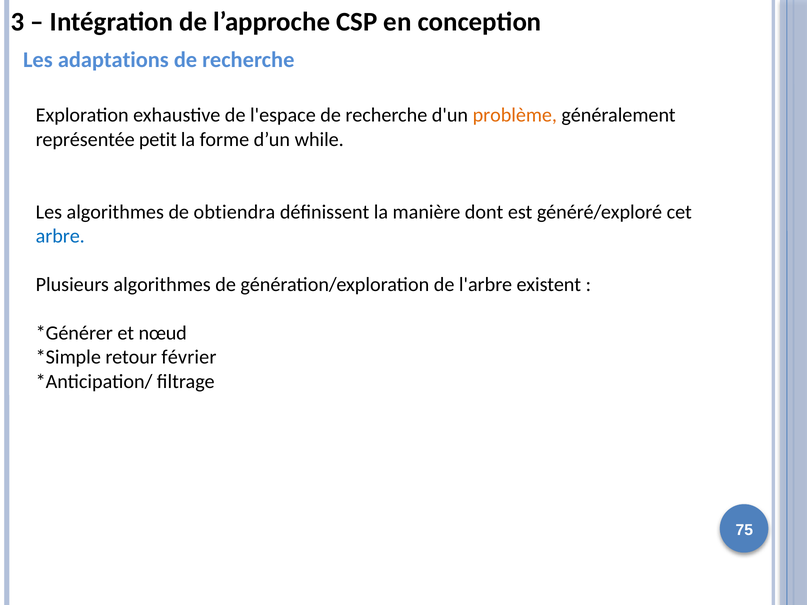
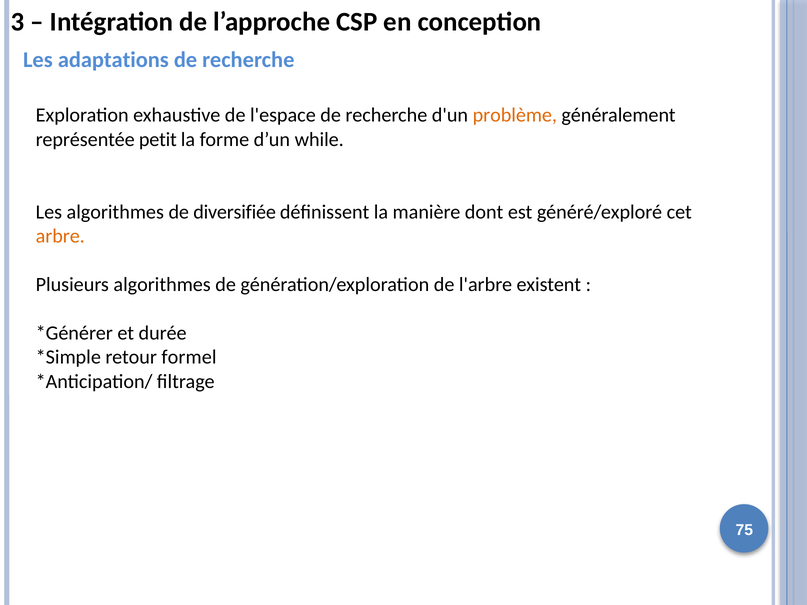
obtiendra: obtiendra -> diversifiée (235, 212)
arbre colour: blue -> orange (60, 236)
nœud: nœud -> durée (163, 333)
février: février -> formel (189, 357)
